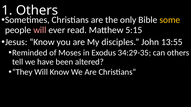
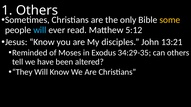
will colour: pink -> light blue (40, 30)
5:15: 5:15 -> 5:12 (134, 30)
13:55: 13:55 -> 13:21 (172, 42)
